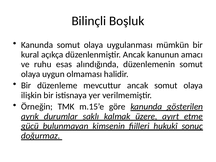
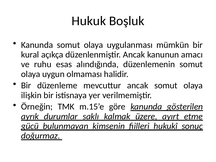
Bilinçli: Bilinçli -> Hukuk (89, 21)
